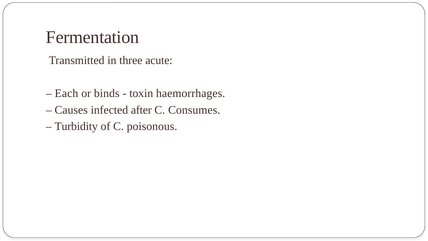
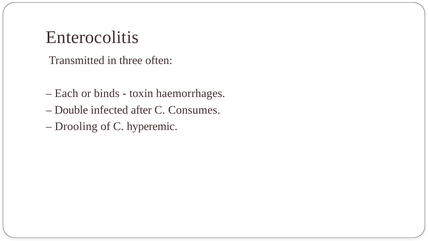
Fermentation: Fermentation -> Enterocolitis (92, 37)
acute: acute -> often (159, 60)
Causes: Causes -> Double (71, 110)
Turbidity: Turbidity -> Drooling (76, 126)
poisonous: poisonous -> hyperemic (152, 126)
